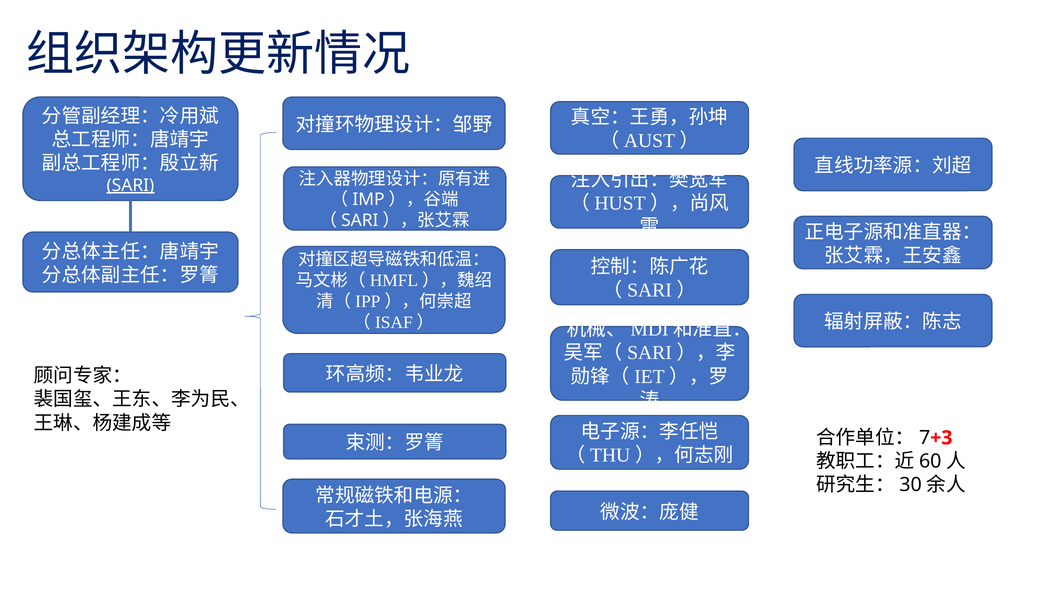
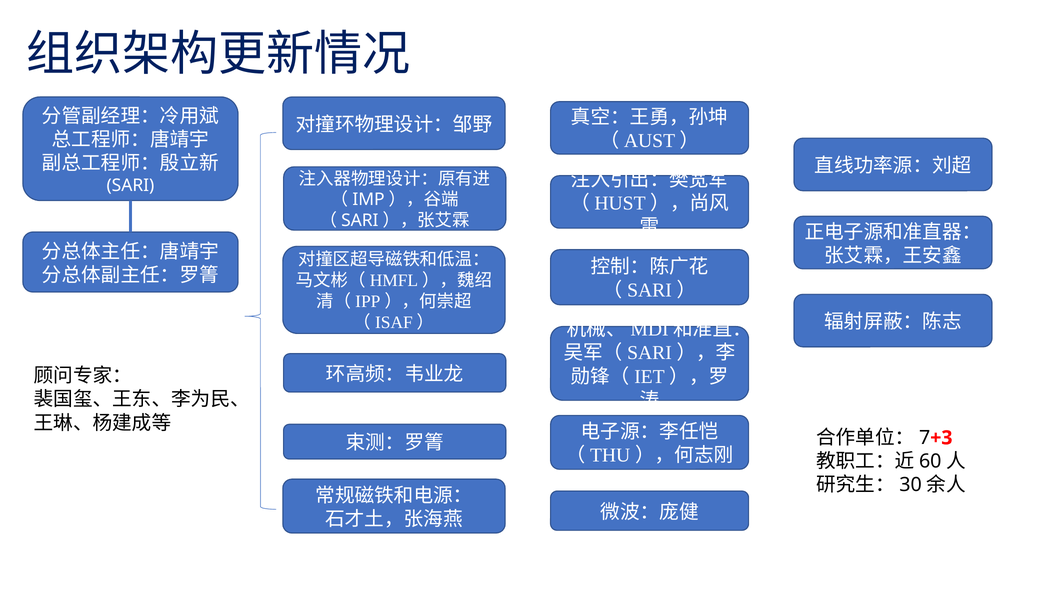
SARI underline: present -> none (130, 185)
